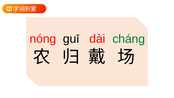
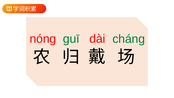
ɡuī colour: black -> green (71, 39)
